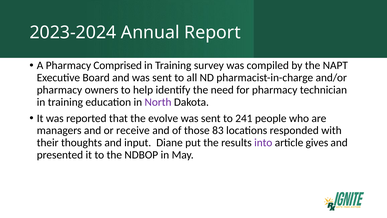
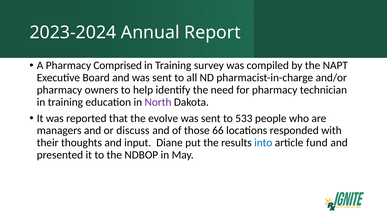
241: 241 -> 533 (244, 118)
receive: receive -> discuss (133, 130)
83: 83 -> 66 (218, 130)
into colour: purple -> blue (263, 142)
gives: gives -> fund (317, 142)
